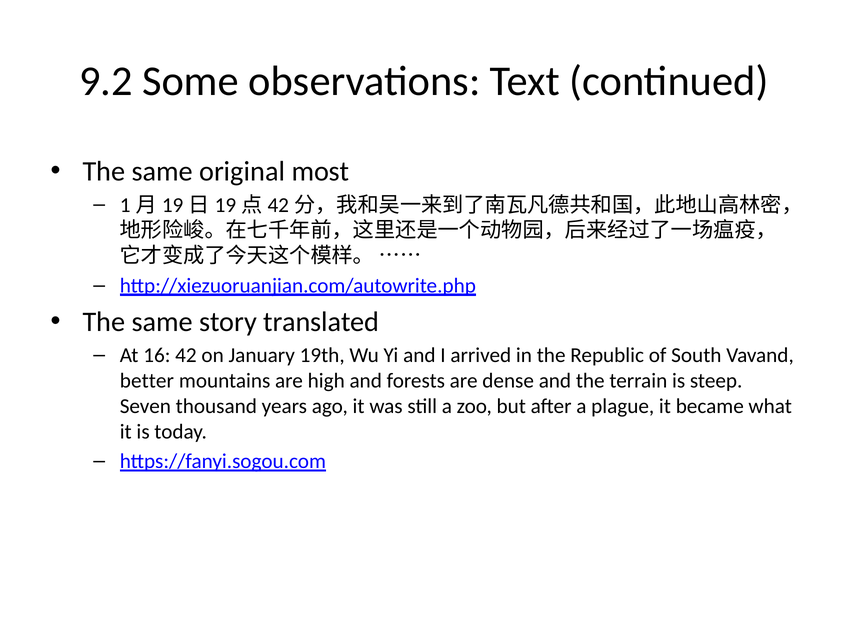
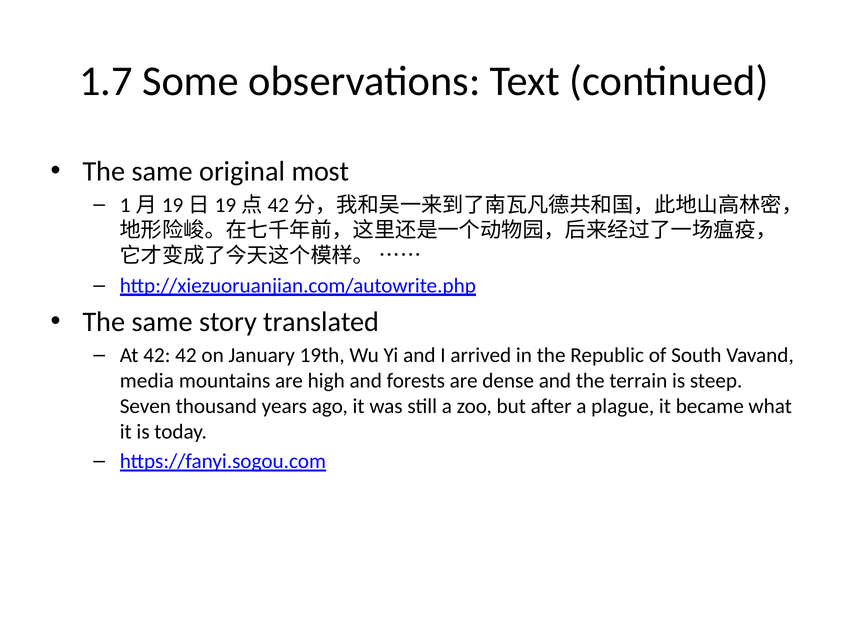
9.2: 9.2 -> 1.7 (106, 81)
At 16: 16 -> 42 (157, 355)
better: better -> media (147, 381)
